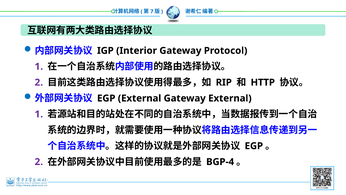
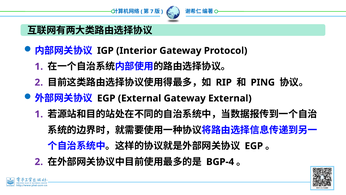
HTTP: HTTP -> PING (263, 82)
